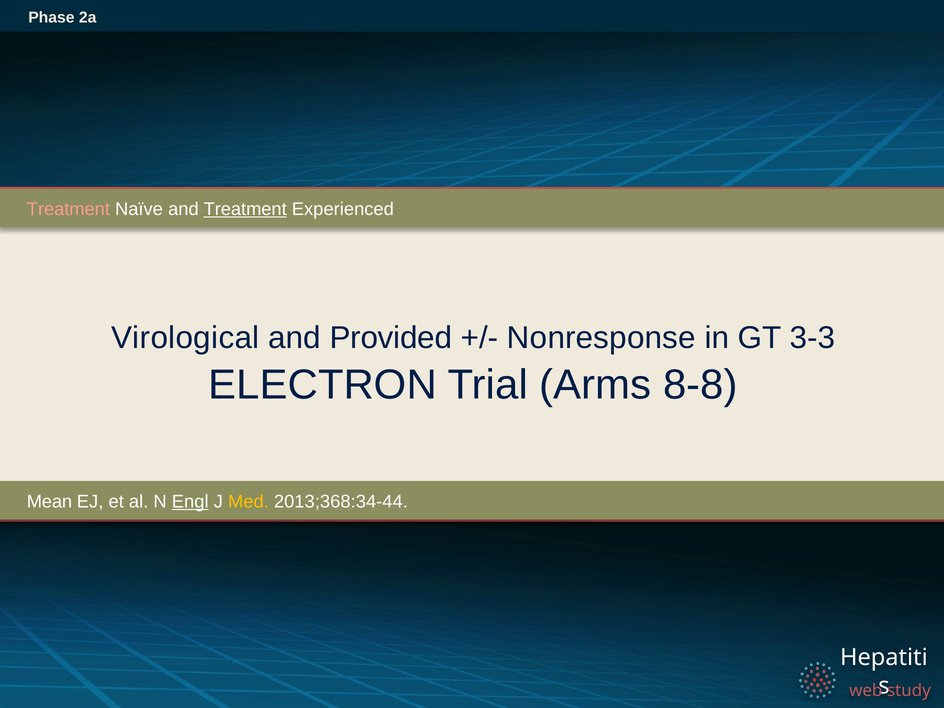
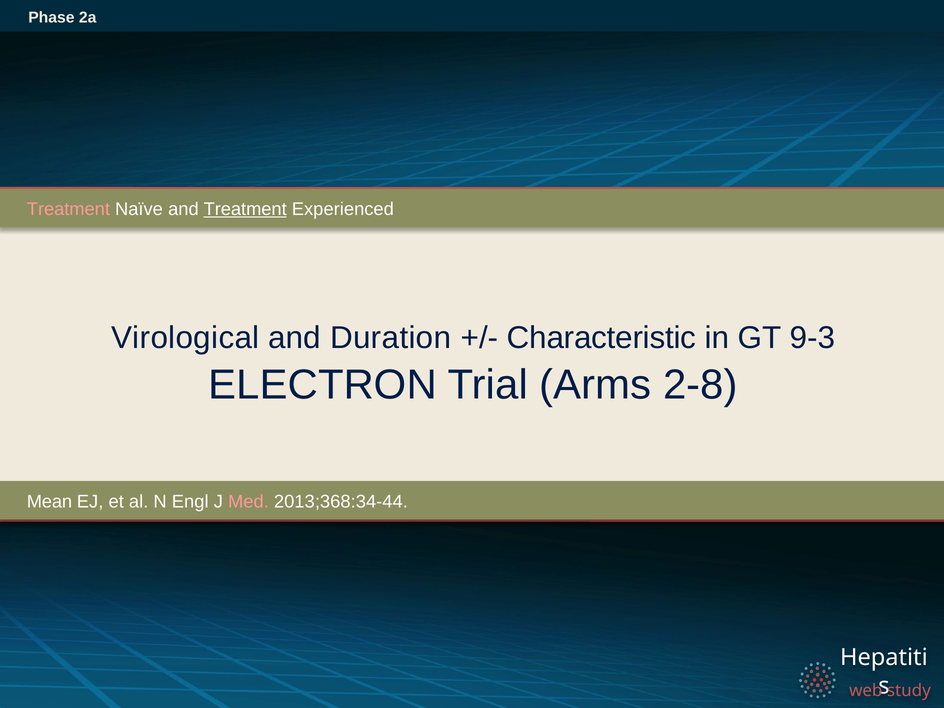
Provided: Provided -> Duration (391, 338)
Nonresponse: Nonresponse -> Characteristic (602, 338)
3-3: 3-3 -> 9-3 (812, 338)
8-8: 8-8 -> 2-8 (700, 385)
Engl underline: present -> none (190, 502)
Med colour: yellow -> pink (248, 502)
